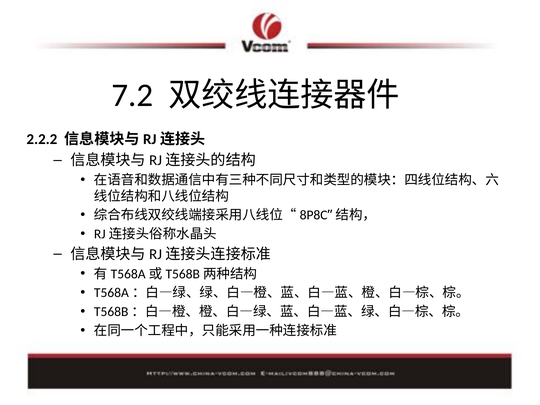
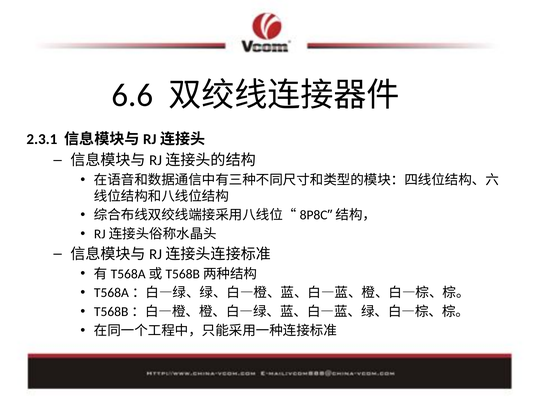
7.2: 7.2 -> 6.6 (132, 95)
2.2.2: 2.2.2 -> 2.3.1 (42, 139)
